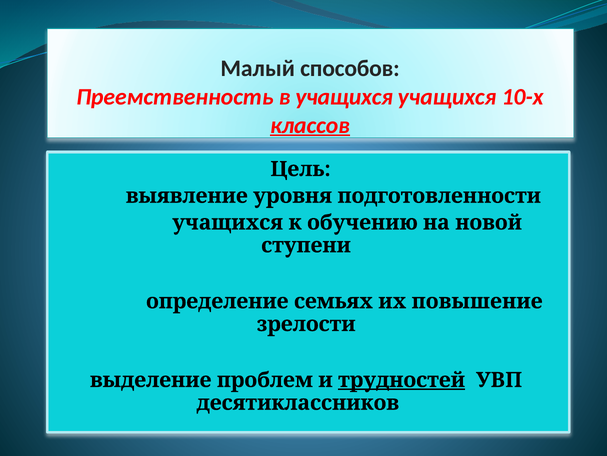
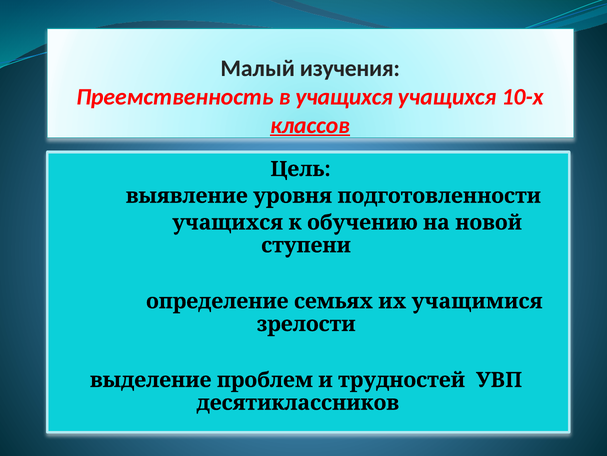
способов: способов -> изучения (350, 68)
повышение: повышение -> учащимися (477, 301)
трудностей underline: present -> none (402, 379)
